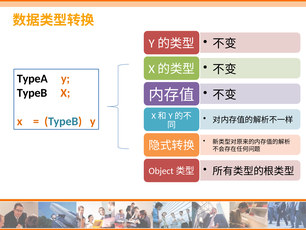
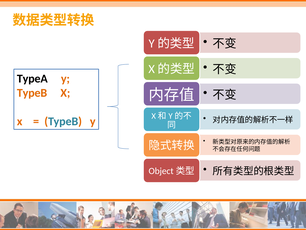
TypeB colour: black -> orange (32, 93)
